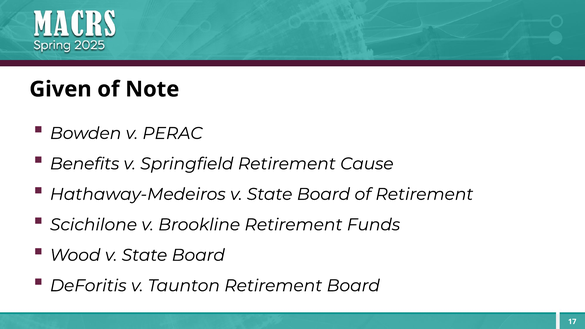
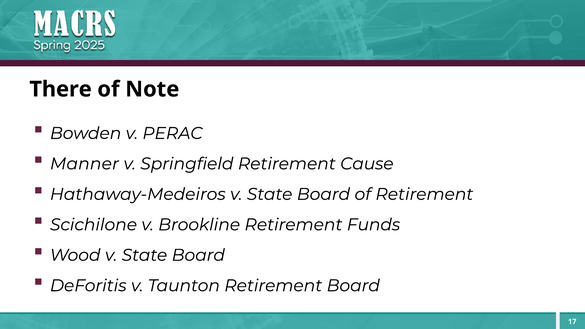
Given: Given -> There (61, 89)
Benefits: Benefits -> Manner (84, 164)
